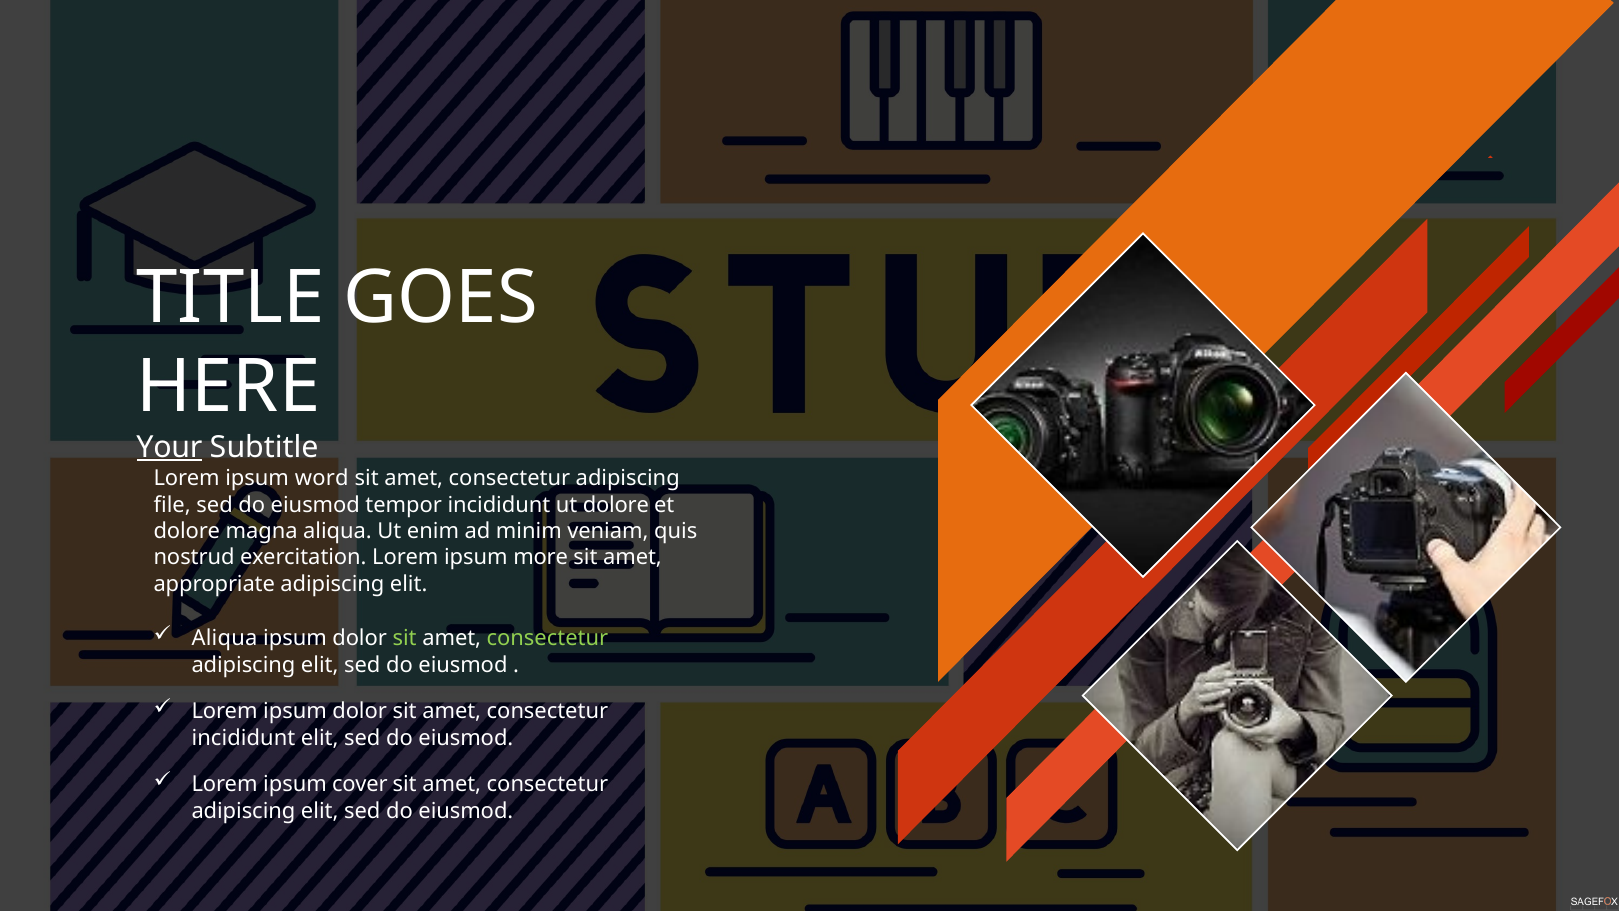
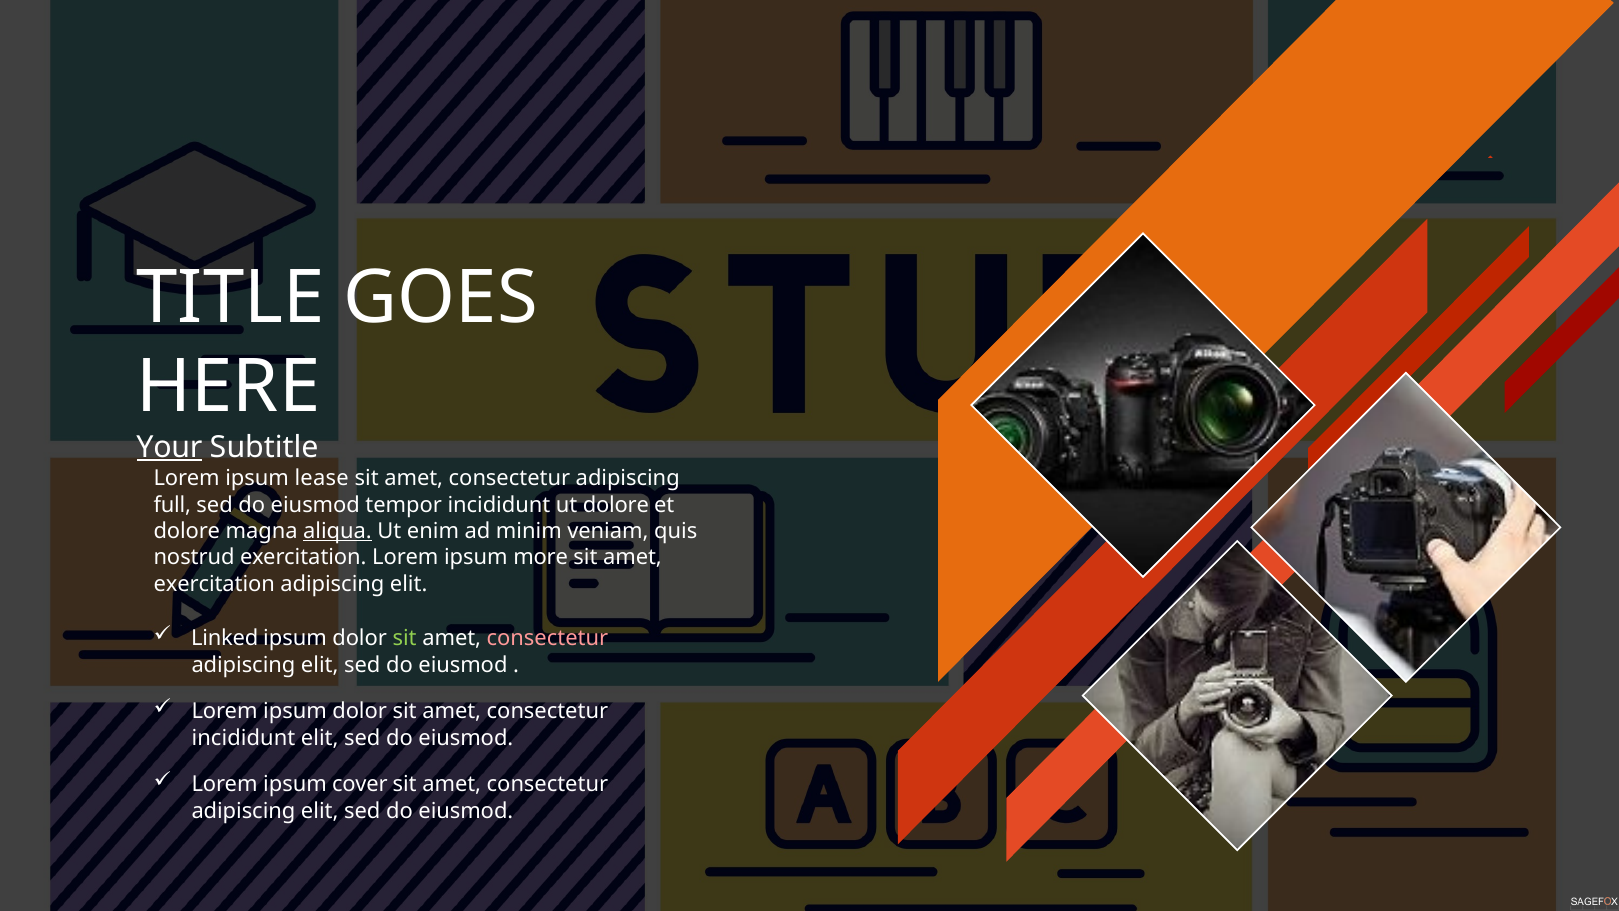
word: word -> lease (322, 478)
file: file -> full (172, 505)
aliqua underline: none -> present (337, 531)
appropriate: appropriate -> exercitation (214, 584)
Aliqua: Aliqua -> Linked (225, 638)
consectetur colour: light green -> pink (547, 638)
